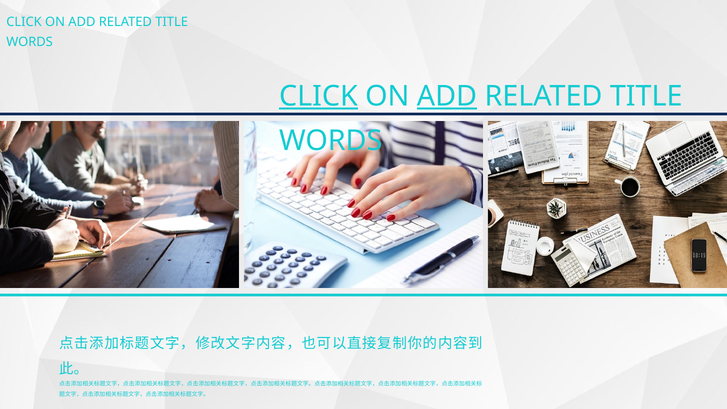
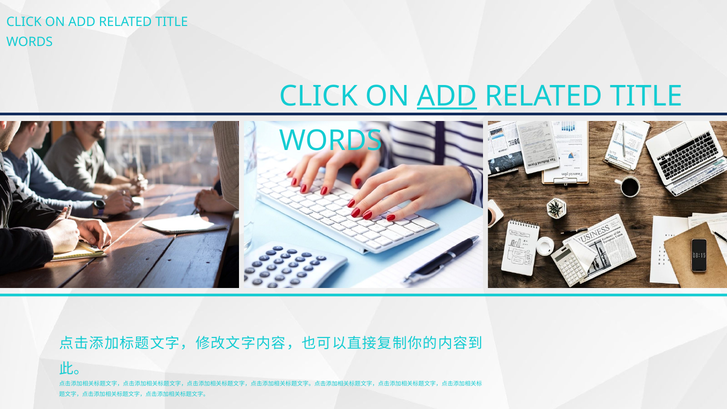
CLICK underline: present -> none (318, 96)
